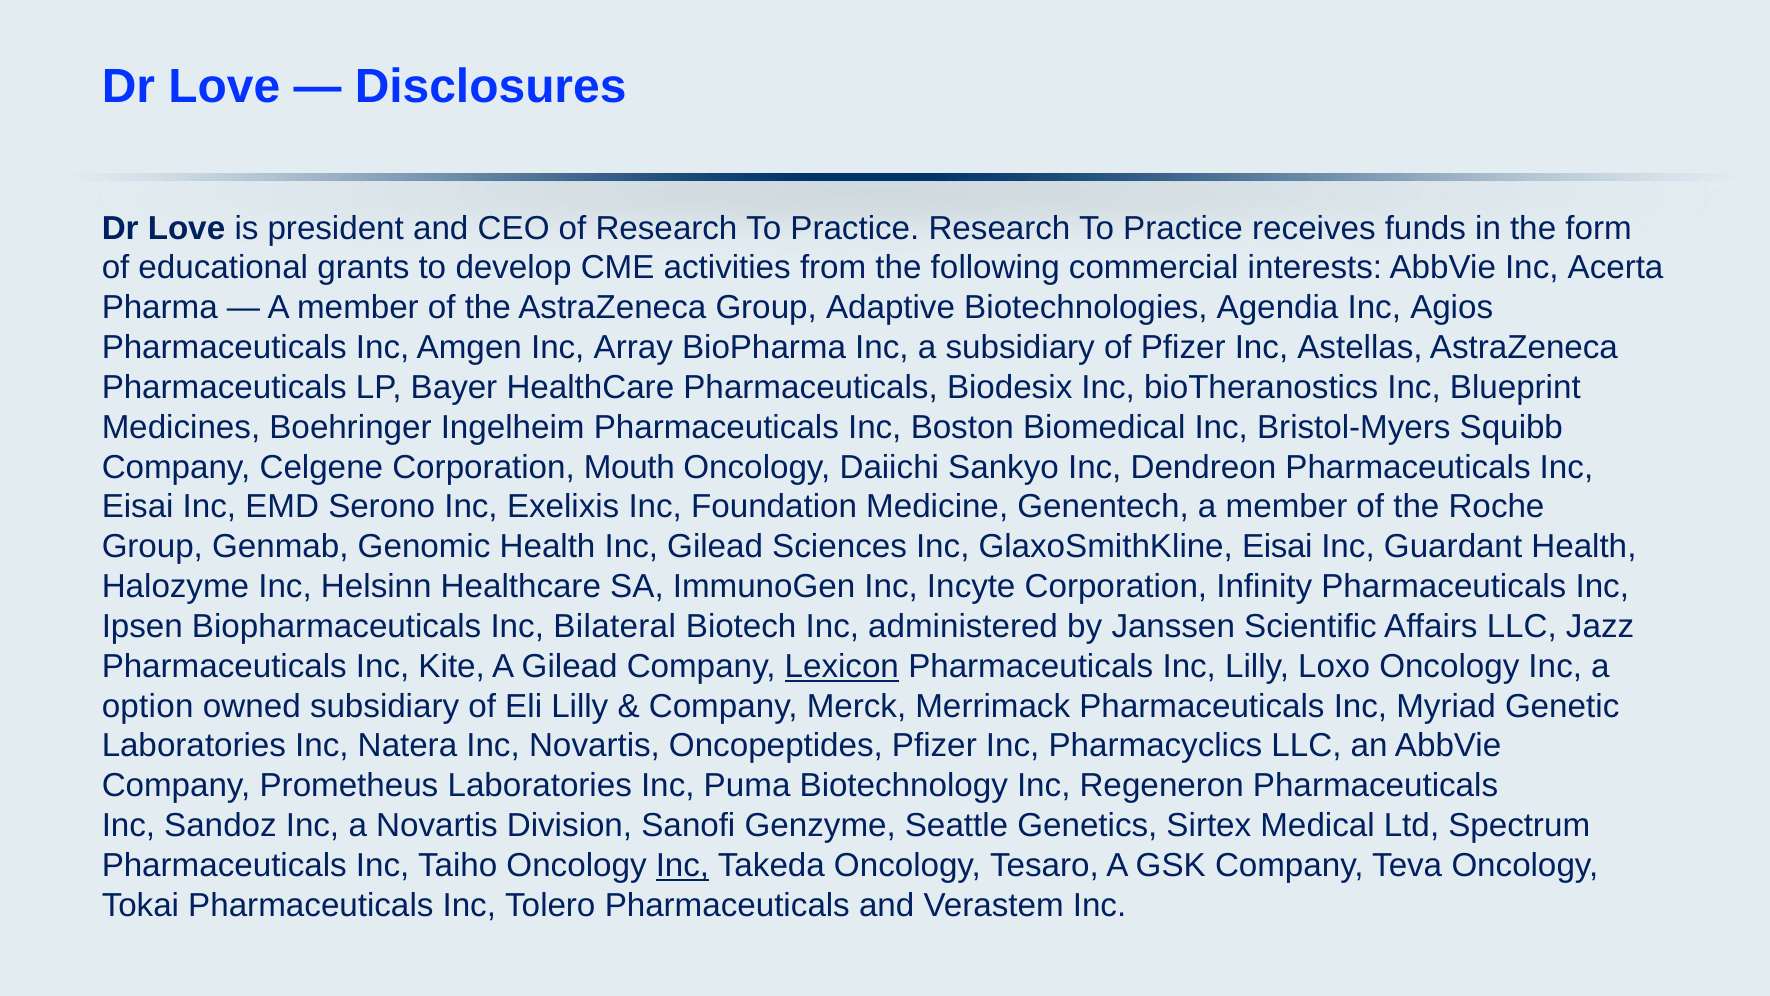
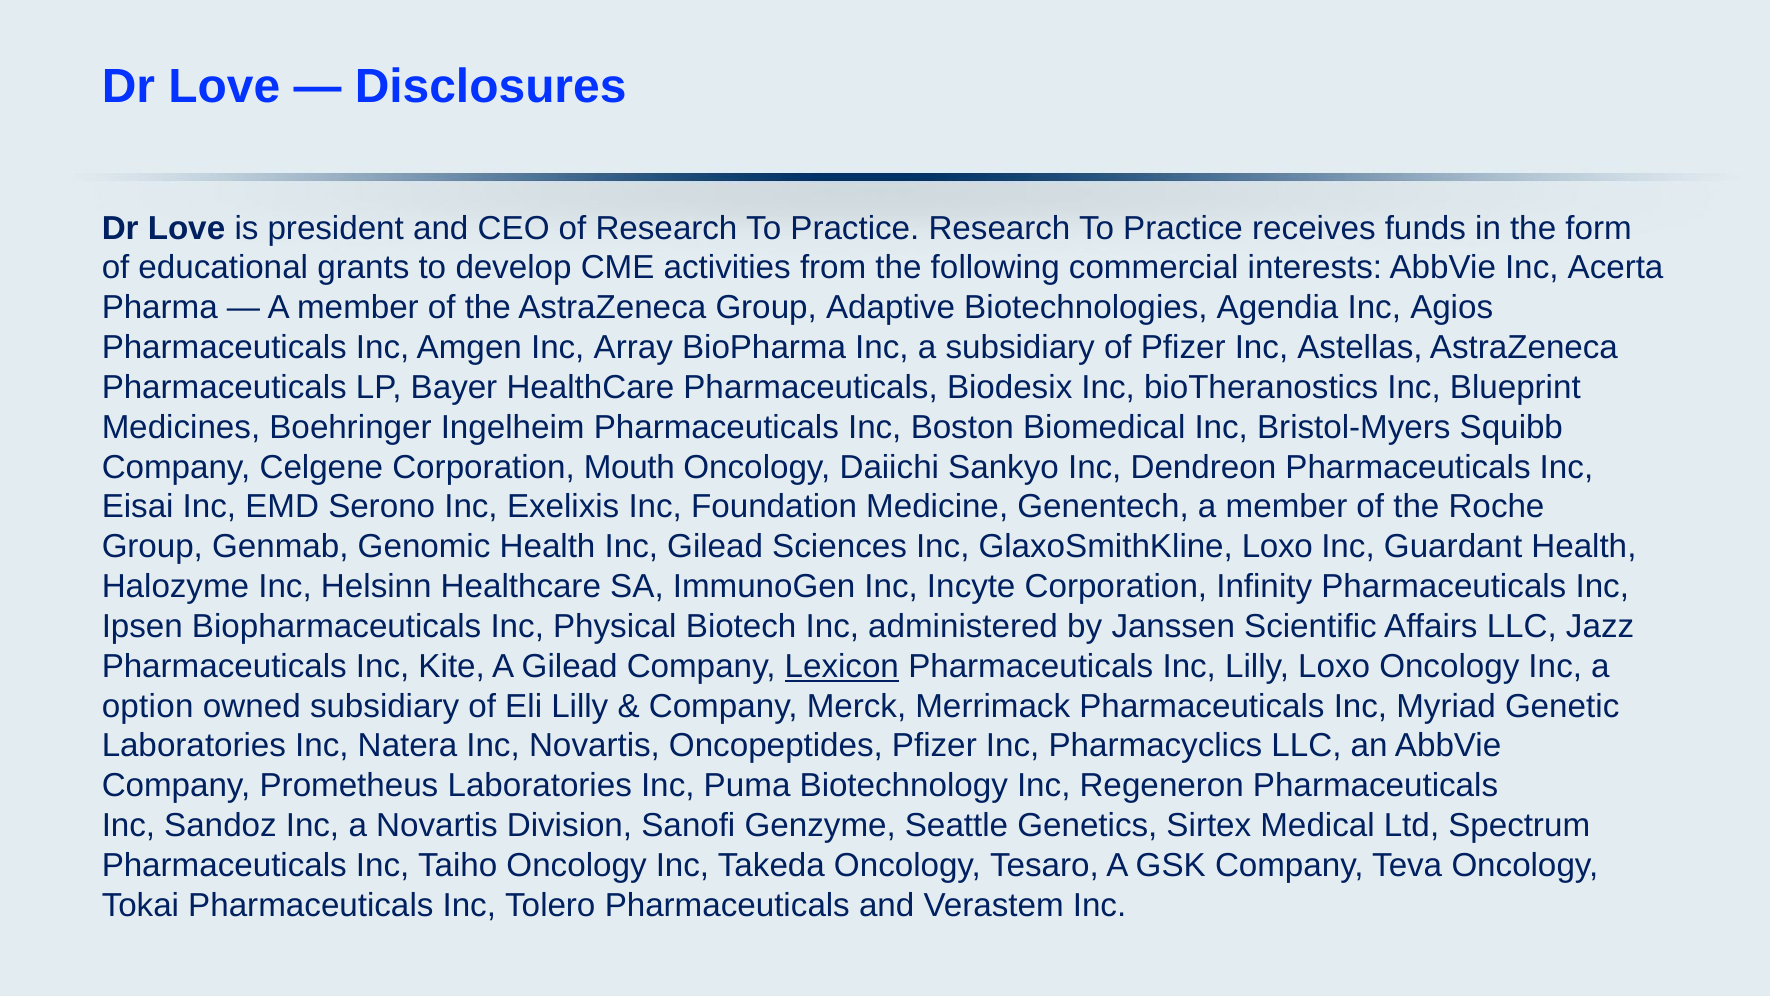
GlaxoSmithKline Eisai: Eisai -> Loxo (1277, 547)
Bilateral: Bilateral -> Physical (615, 626)
Inc underline: present -> none (682, 865)
